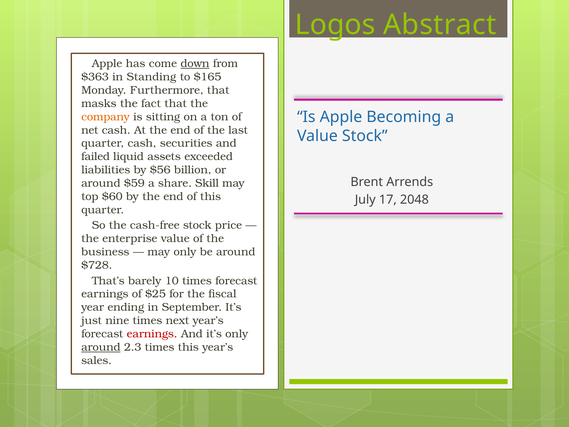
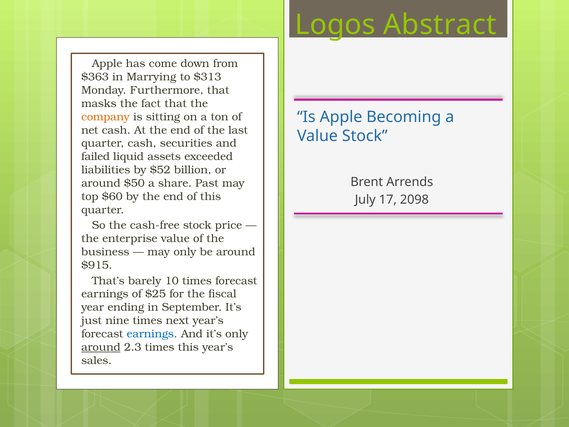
down underline: present -> none (195, 64)
Standing: Standing -> Marrying (151, 77)
$165: $165 -> $313 (208, 77)
$56: $56 -> $52 (160, 170)
$59: $59 -> $50 (134, 183)
Skill: Skill -> Past (207, 183)
2048: 2048 -> 2098 (414, 200)
$728: $728 -> $915 (97, 265)
earnings colour: red -> blue (152, 334)
